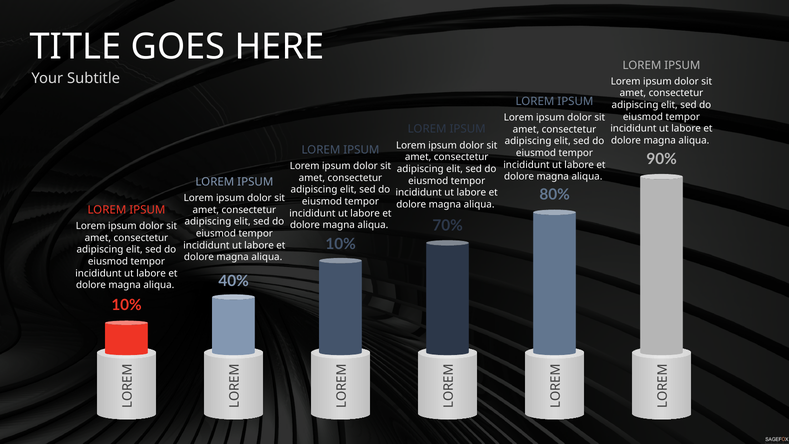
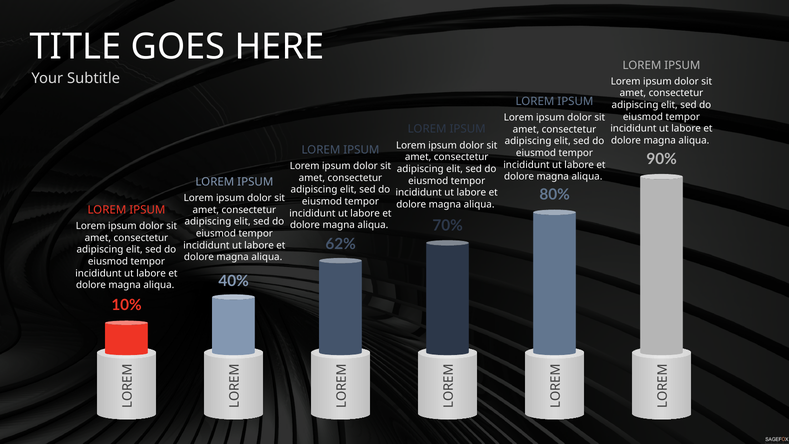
10%: 10% -> 62% (341, 244)
